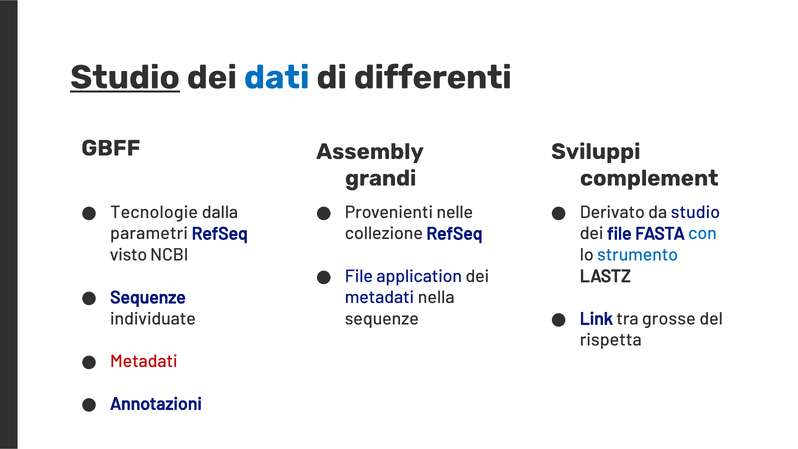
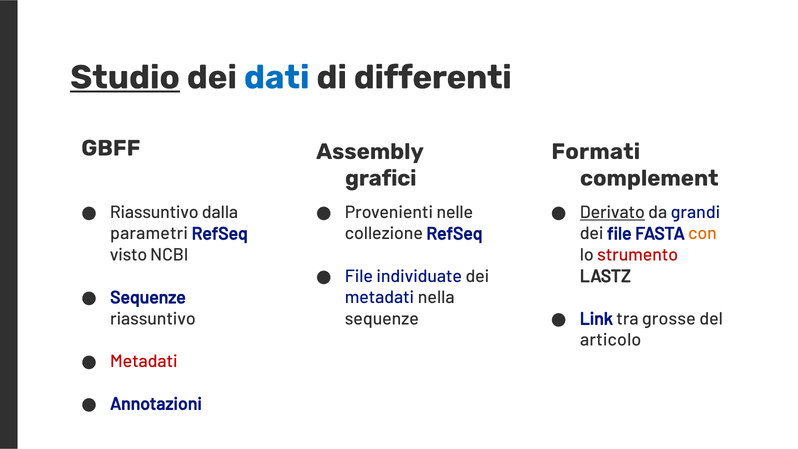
Sviluppi: Sviluppi -> Formati (596, 152)
grandi: grandi -> grafici (381, 178)
Tecnologie: Tecnologie -> Riassuntivo (154, 212)
Derivato underline: none -> present (612, 212)
da studio: studio -> grandi (696, 212)
con colour: blue -> orange (702, 234)
strumento colour: blue -> red (638, 255)
application: application -> individuate (419, 276)
individuate: individuate -> riassuntivo (153, 319)
rispetta: rispetta -> articolo (611, 340)
